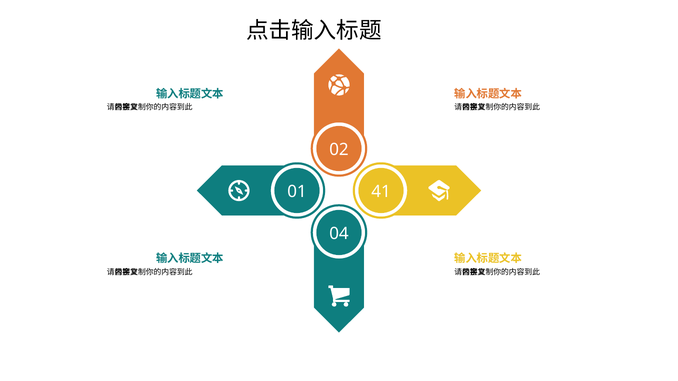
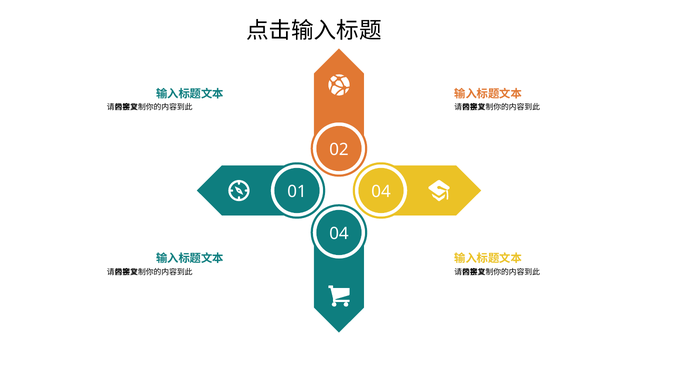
01 41: 41 -> 04 (381, 192)
